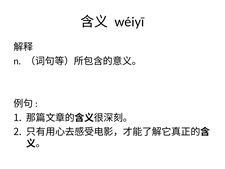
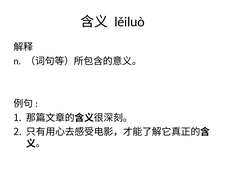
wéiyī: wéiyī -> lěiluò (129, 22)
